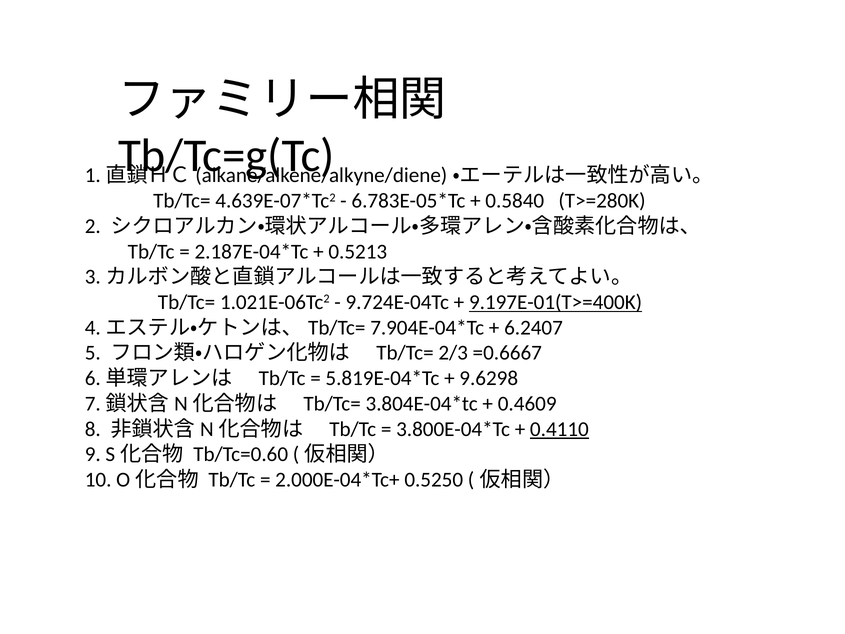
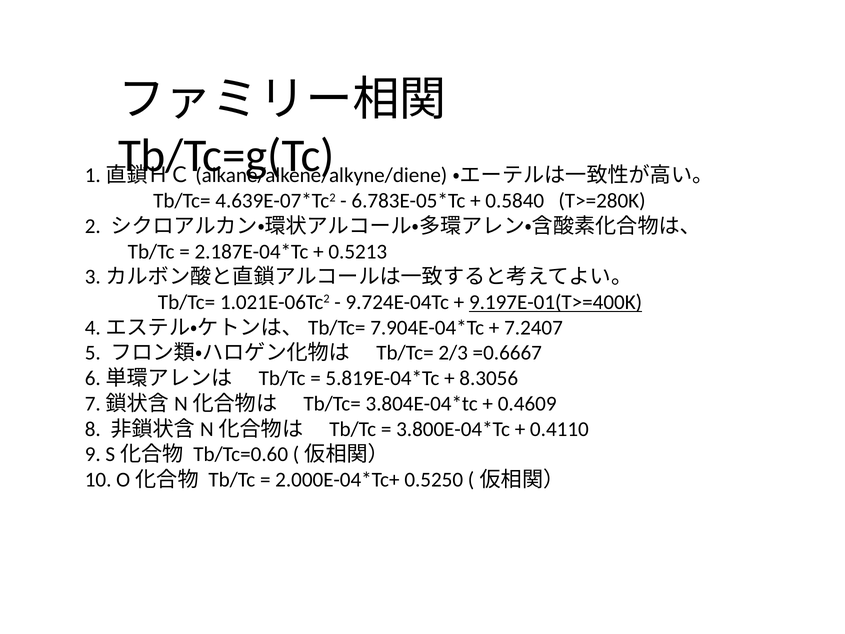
6.2407: 6.2407 -> 7.2407 (533, 328)
9.6298: 9.6298 -> 8.3056 (489, 378)
0.4110 underline: present -> none (559, 429)
